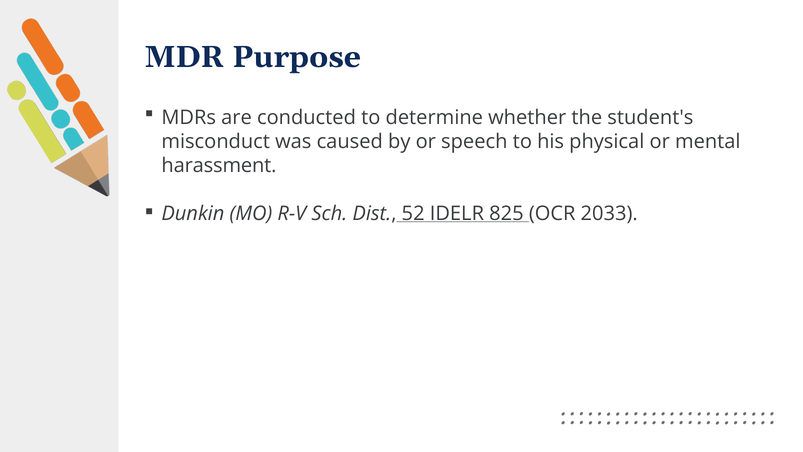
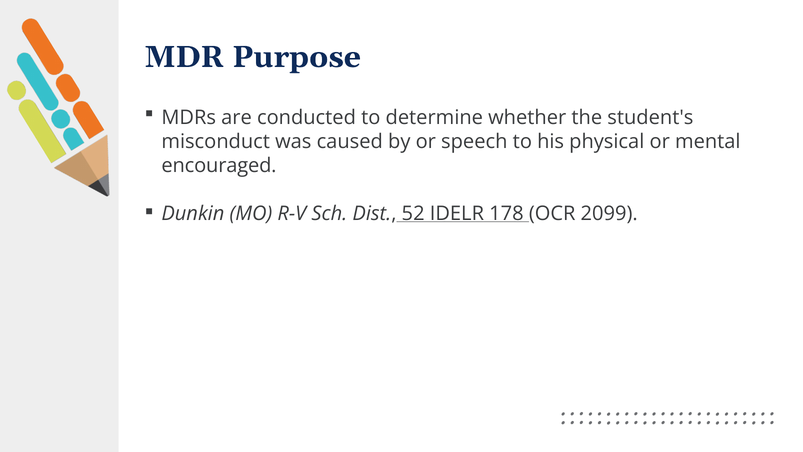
harassment: harassment -> encouraged (219, 166)
825: 825 -> 178 (506, 214)
2033: 2033 -> 2099 (609, 214)
